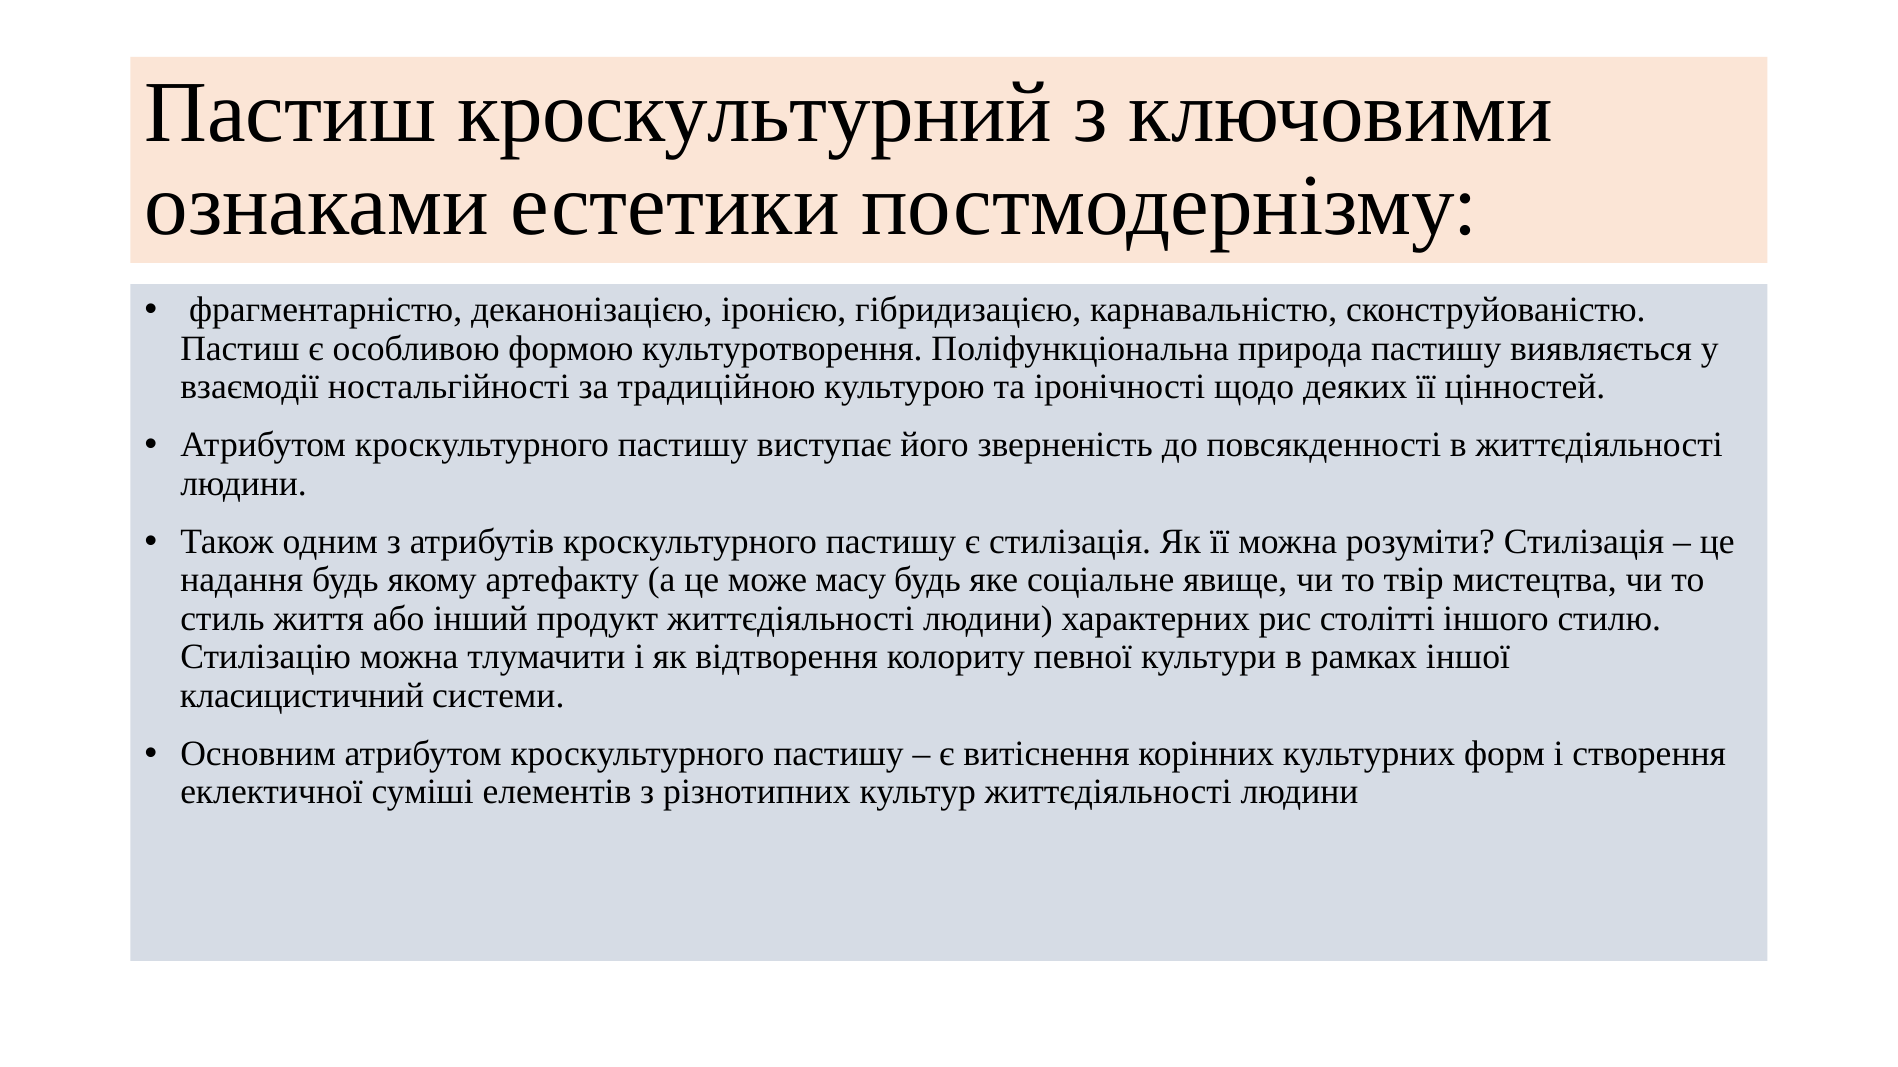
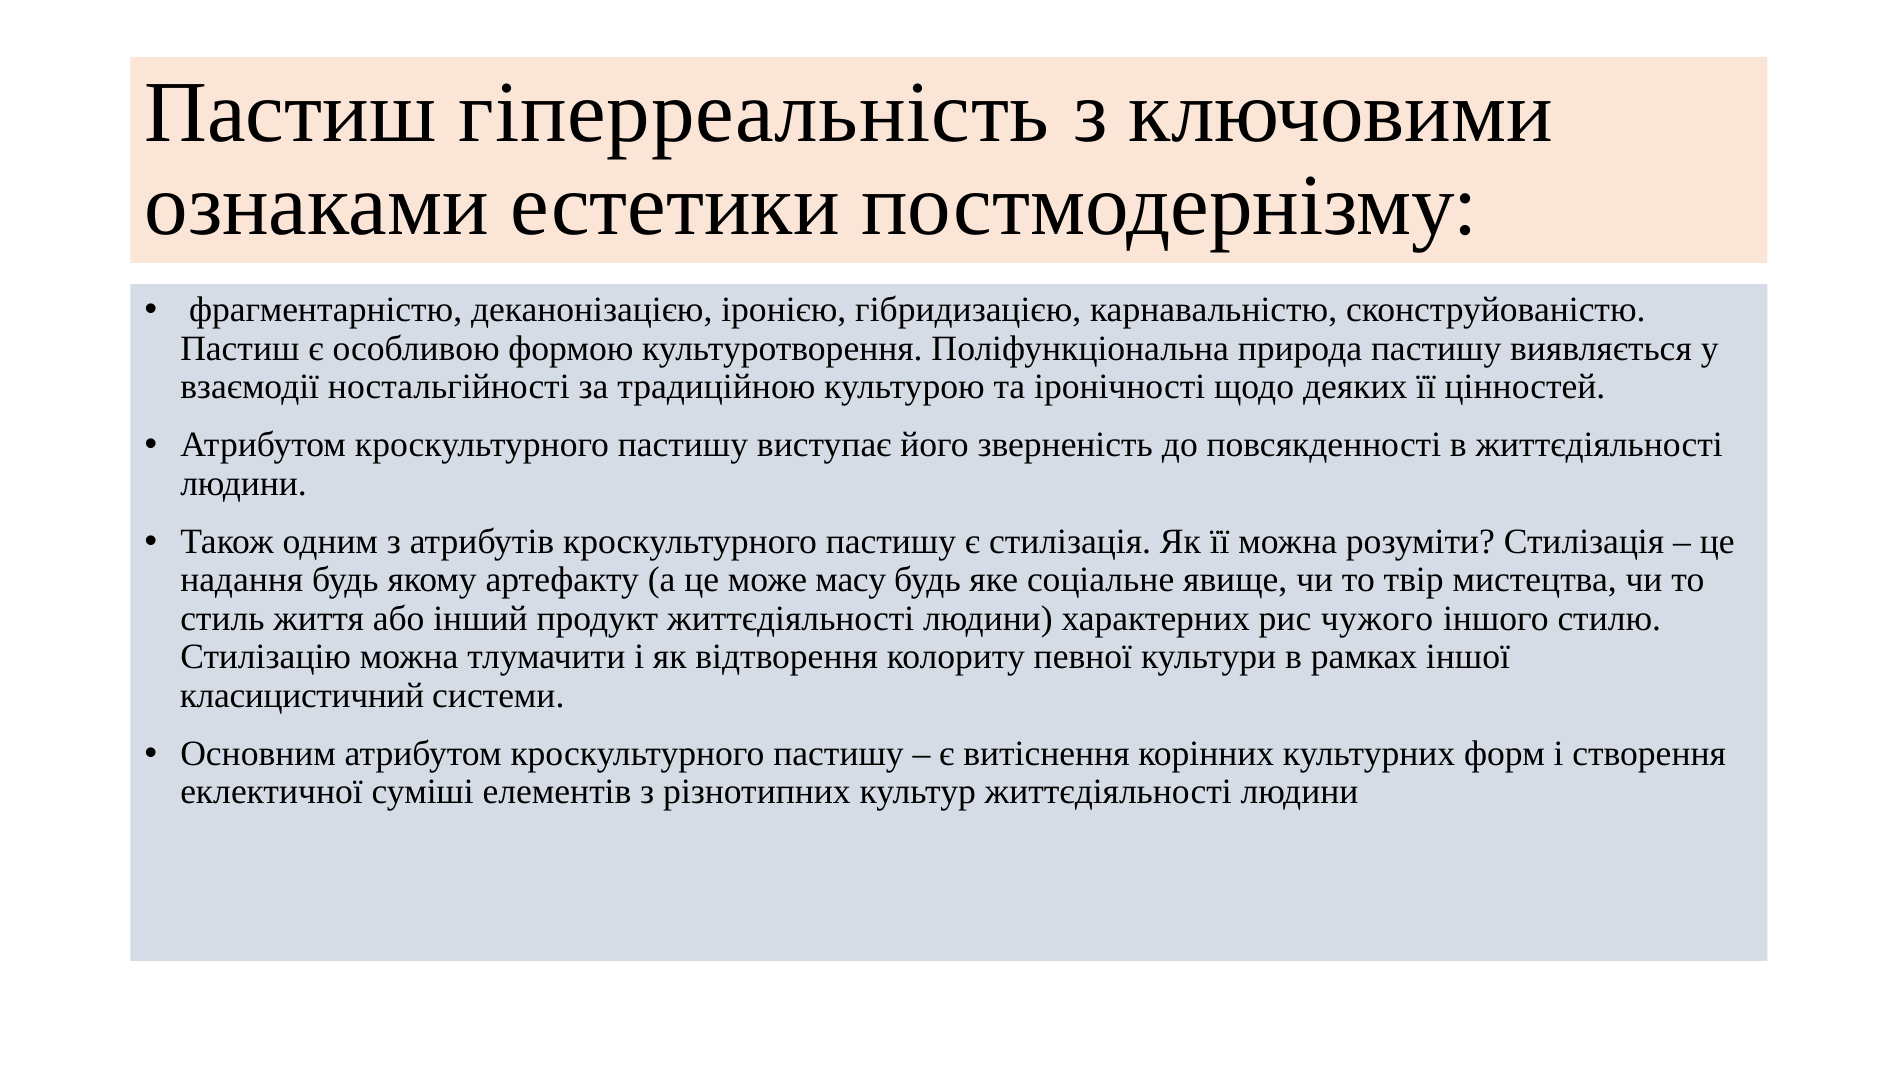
кроскультурний: кроскультурний -> гіперреальність (754, 112)
столітті: столітті -> чужого (1377, 619)
